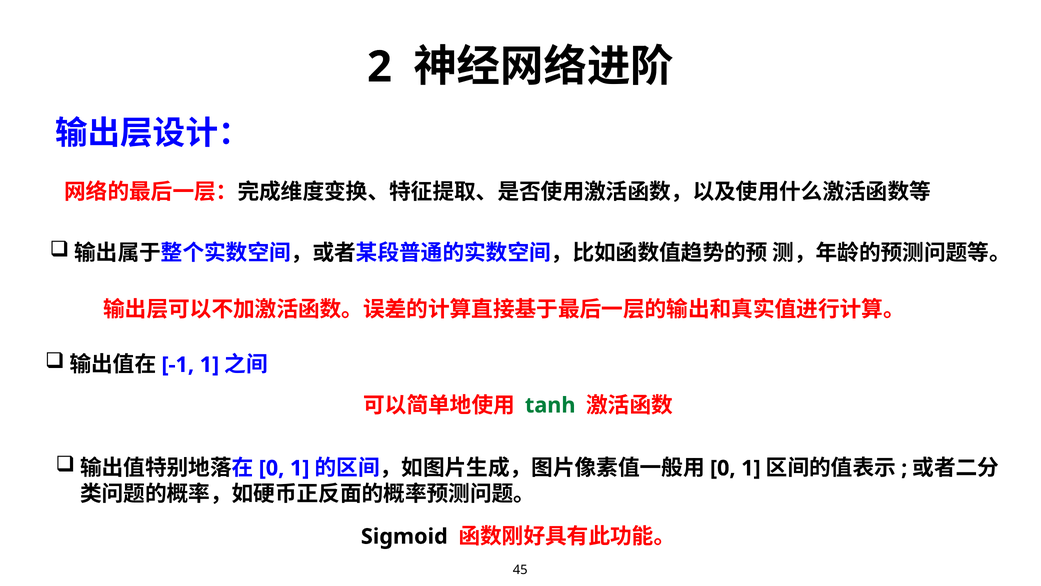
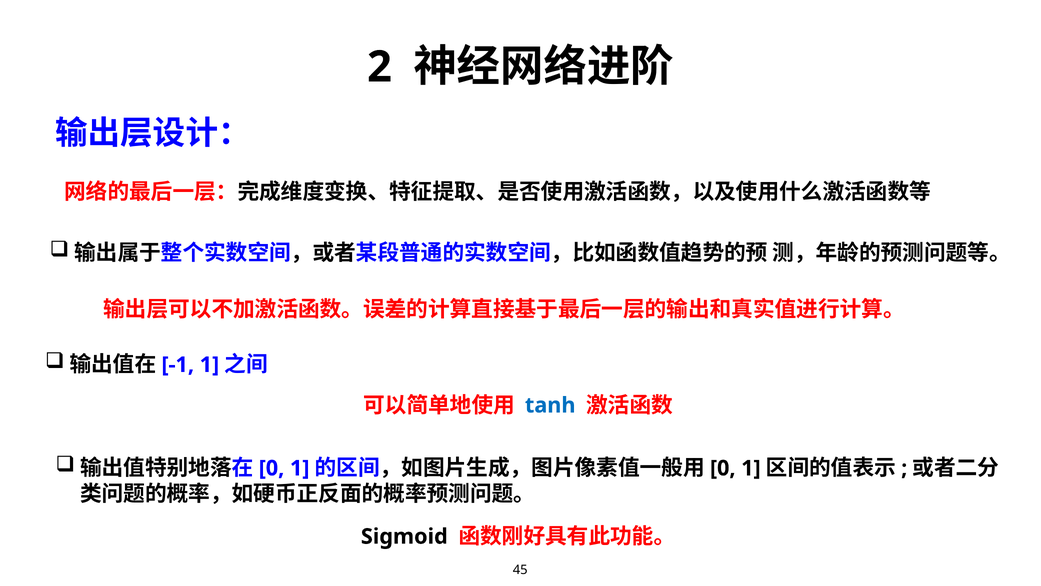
tanh colour: green -> blue (550, 405)
